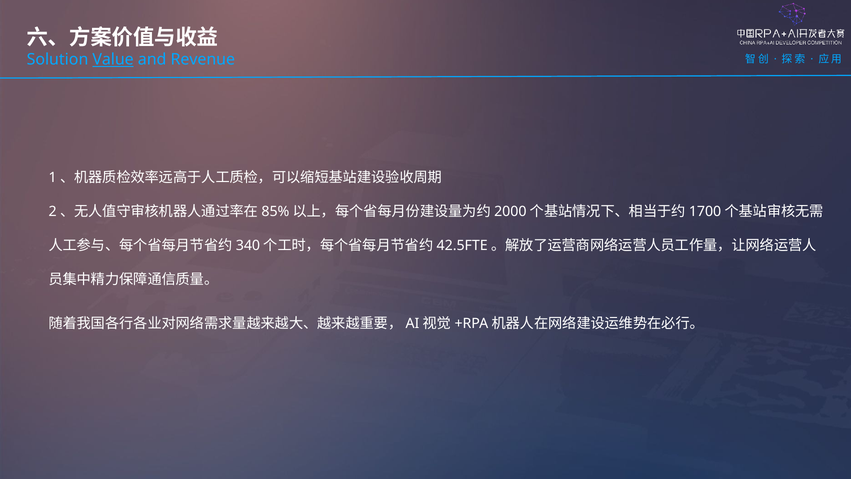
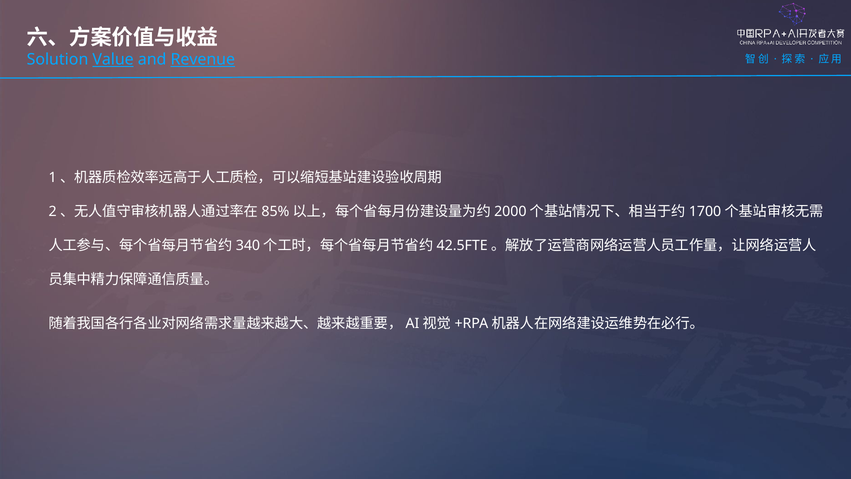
Revenue underline: none -> present (203, 60)
